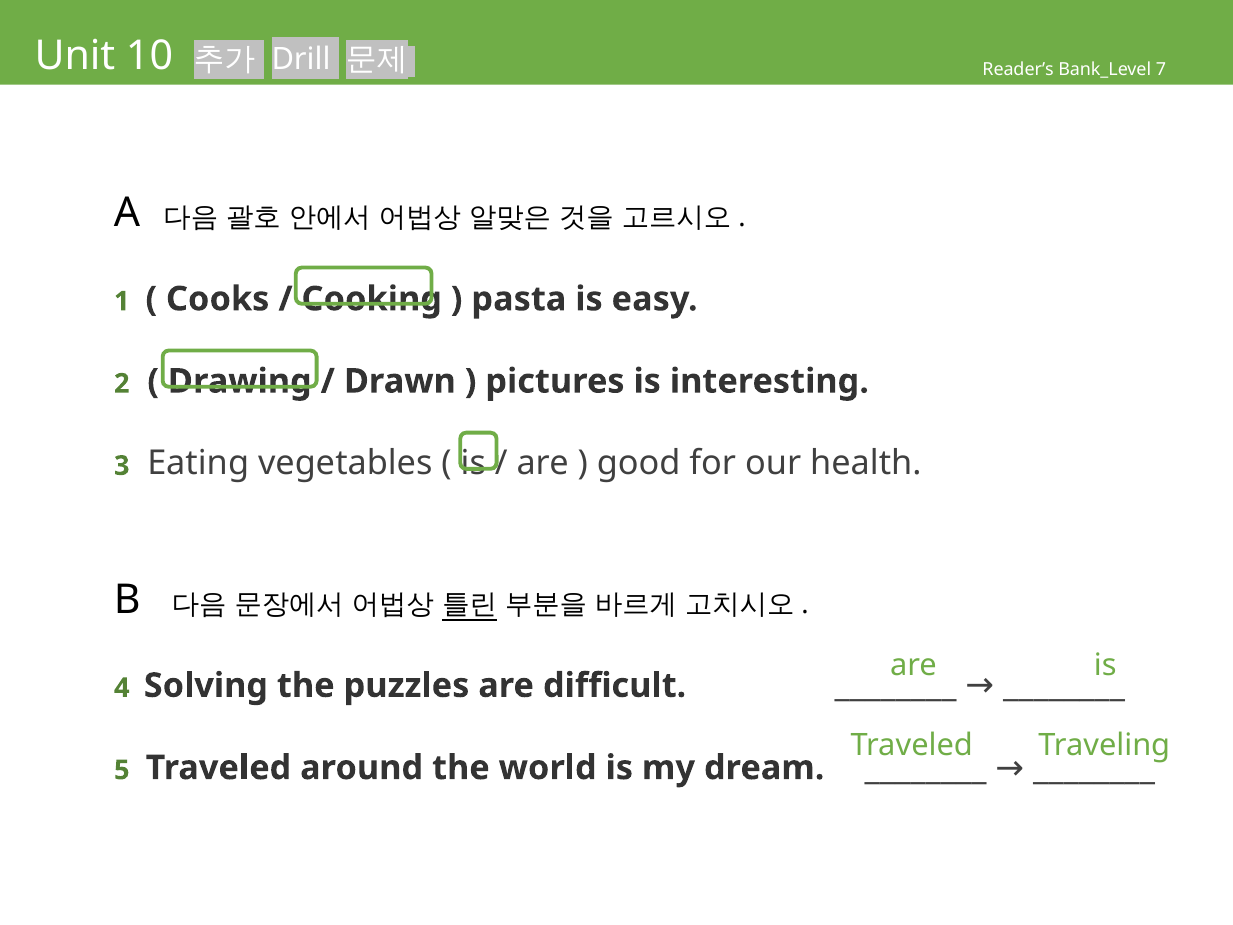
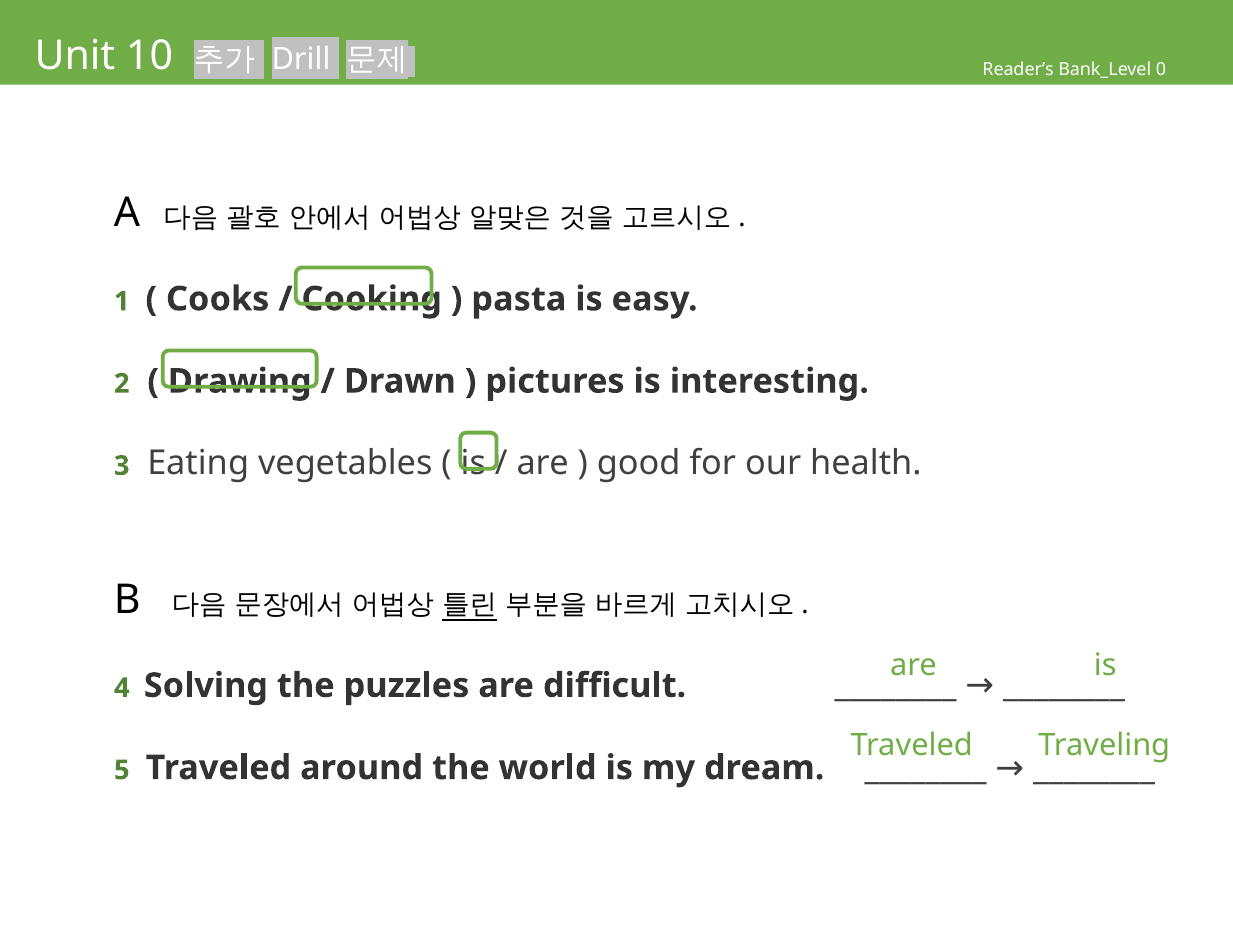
7: 7 -> 0 (1161, 69)
